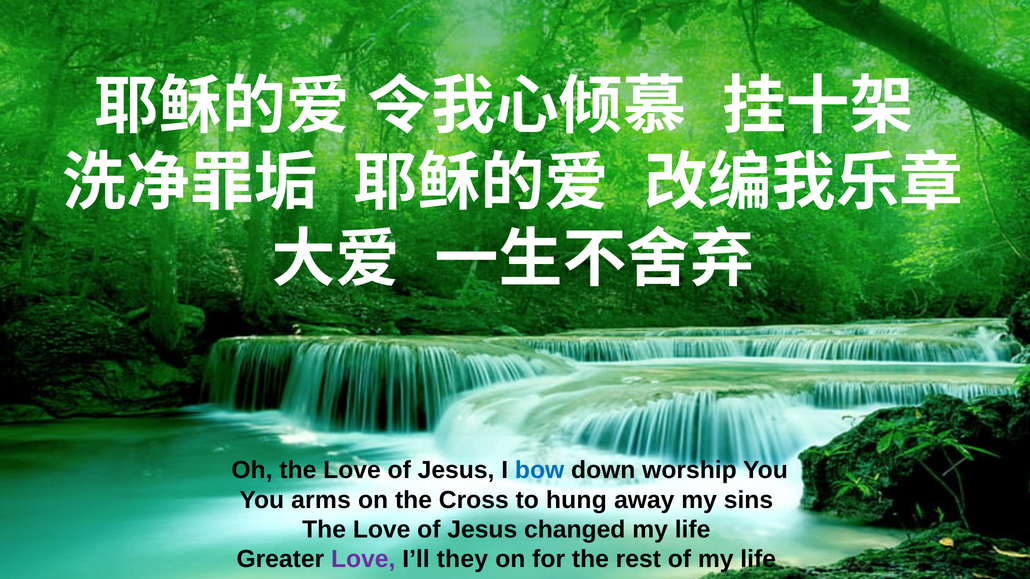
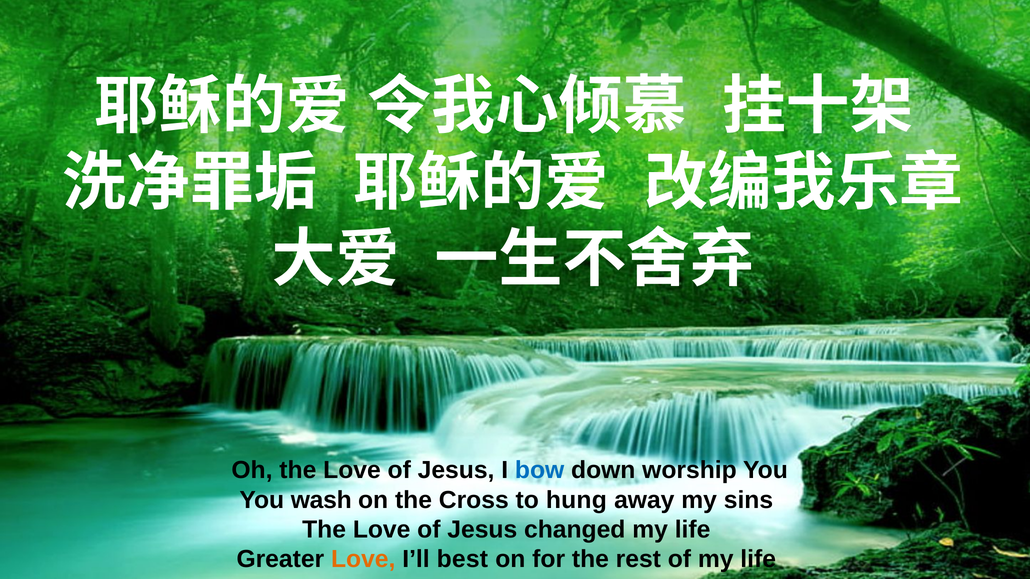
arms: arms -> wash (321, 500)
Love colour: purple -> orange (363, 559)
they: they -> best (462, 559)
